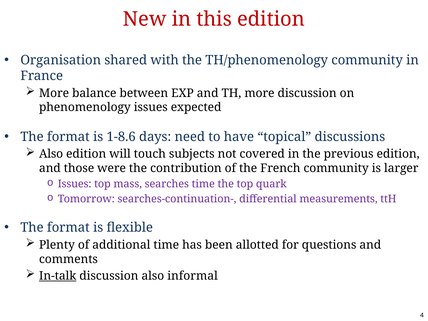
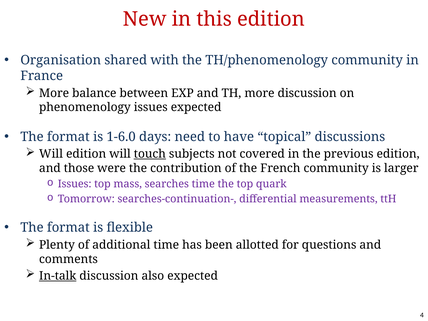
1-8.6: 1-8.6 -> 1-6.0 (121, 137)
Also: Also -> Will (51, 154)
touch underline: none -> present (150, 154)
also informal: informal -> expected (193, 276)
